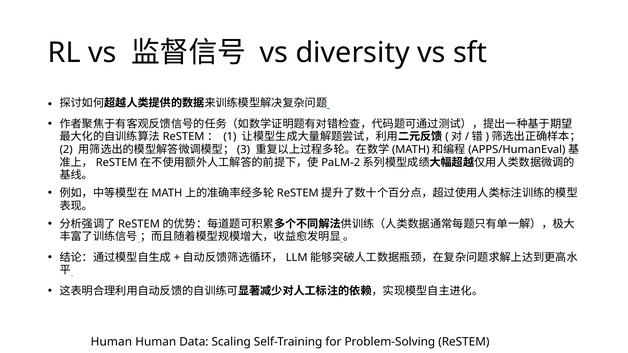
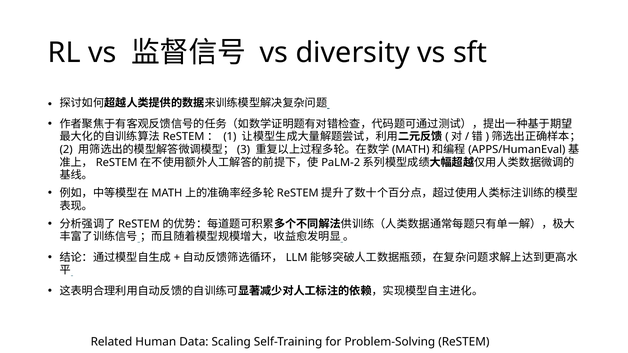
Human: Human -> Related (111, 342)
